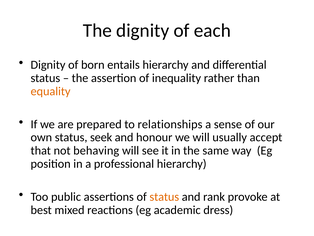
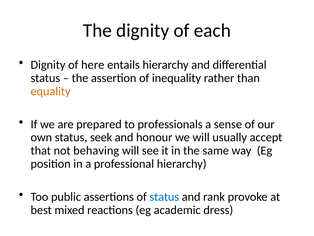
born: born -> here (93, 65)
relationships: relationships -> professionals (170, 124)
status colour: orange -> blue (164, 196)
